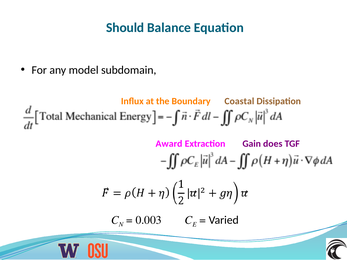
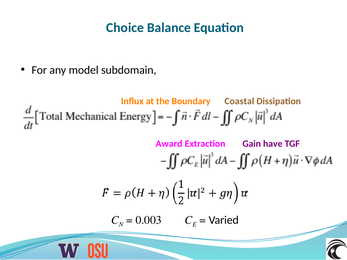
Should: Should -> Choice (125, 28)
does: does -> have (273, 144)
